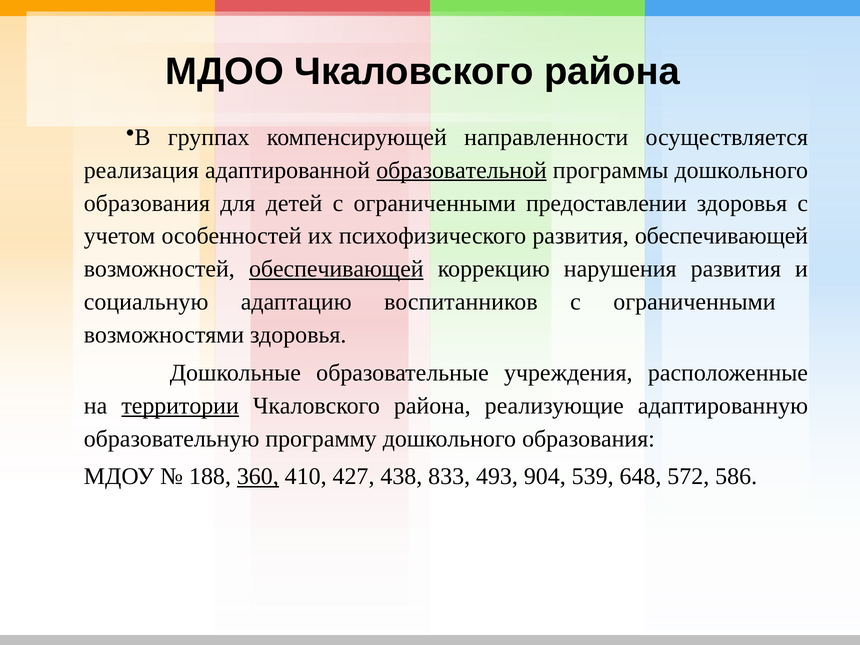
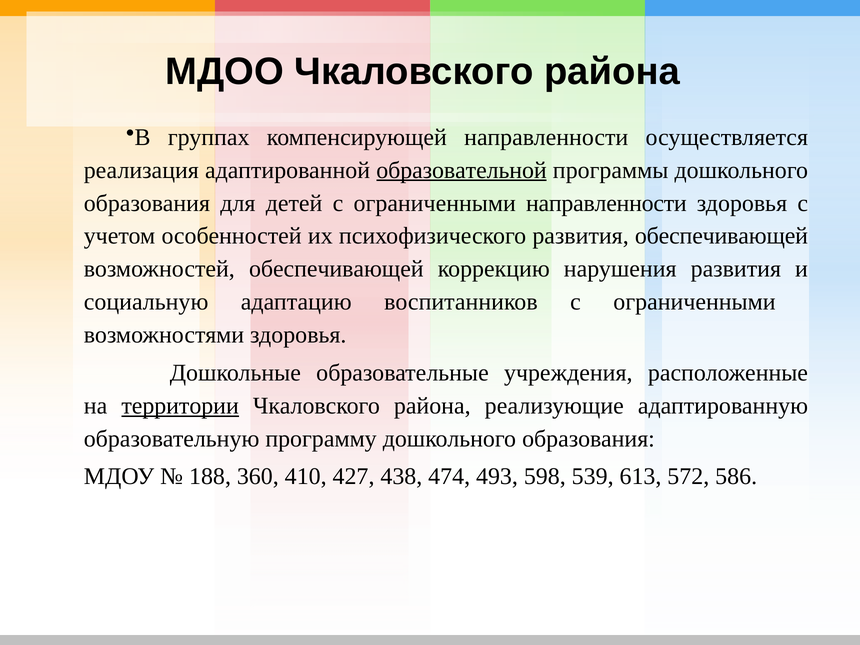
ограниченными предоставлении: предоставлении -> направленности (606, 203)
обеспечивающей underline: present -> none (336, 269)
360 underline: present -> none (258, 476)
833: 833 -> 474 (449, 476)
904: 904 -> 598 (545, 476)
648: 648 -> 613 (640, 476)
